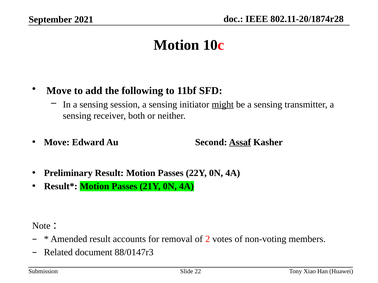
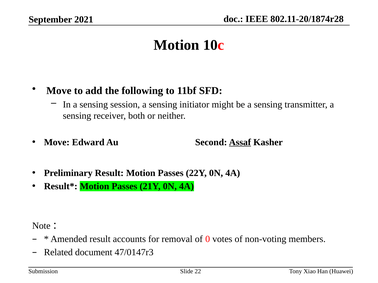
might underline: present -> none (223, 105)
2: 2 -> 0 (208, 239)
88/0147r3: 88/0147r3 -> 47/0147r3 (134, 253)
